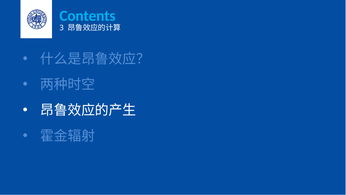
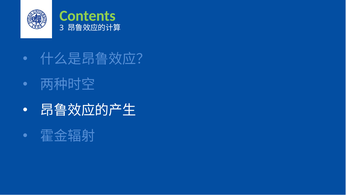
Contents colour: light blue -> light green (87, 16)
